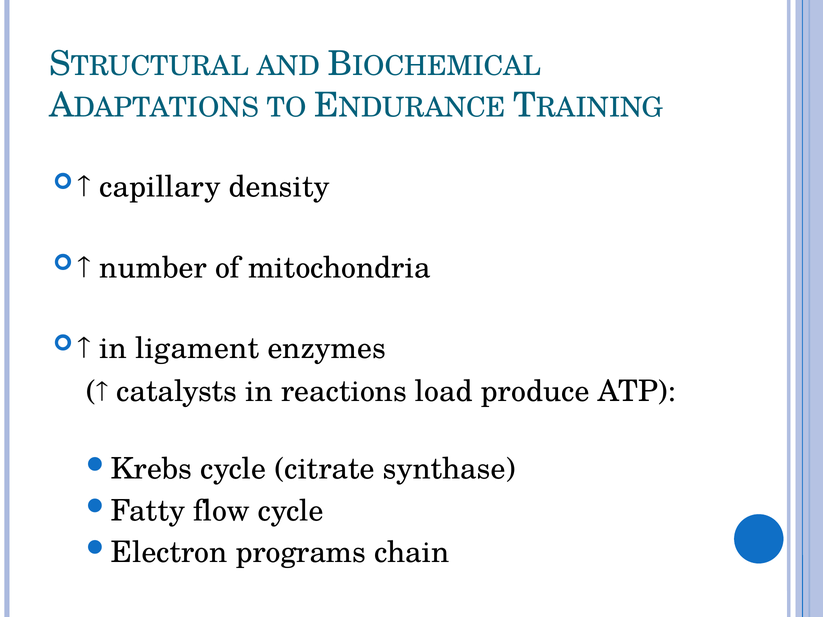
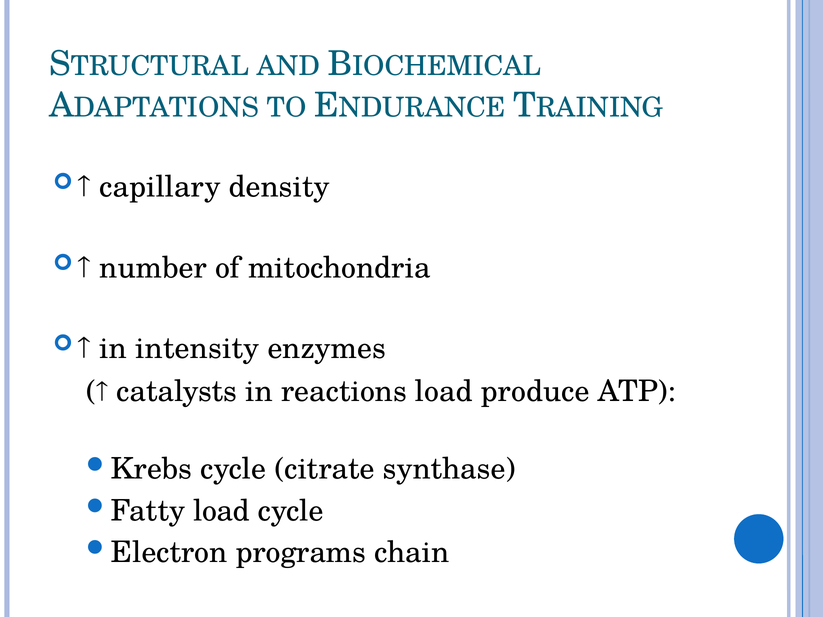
ligament: ligament -> intensity (197, 349)
Fatty flow: flow -> load (222, 511)
